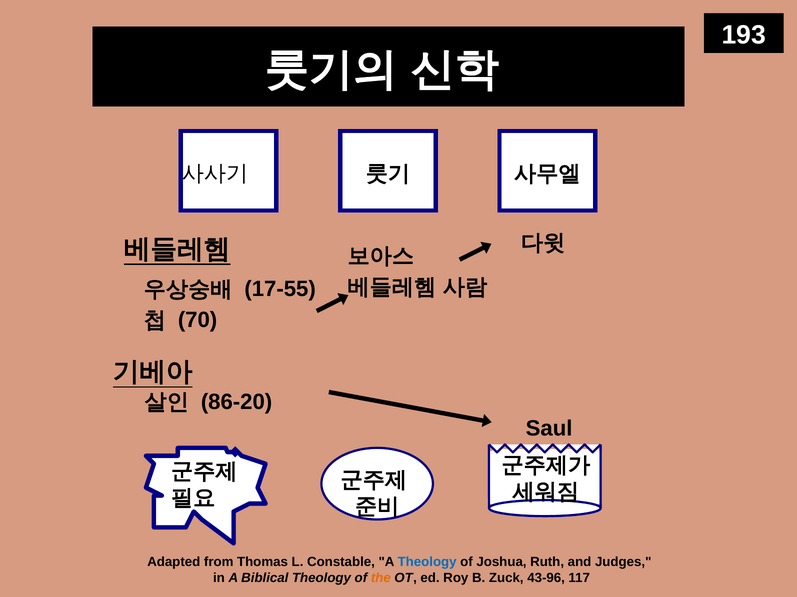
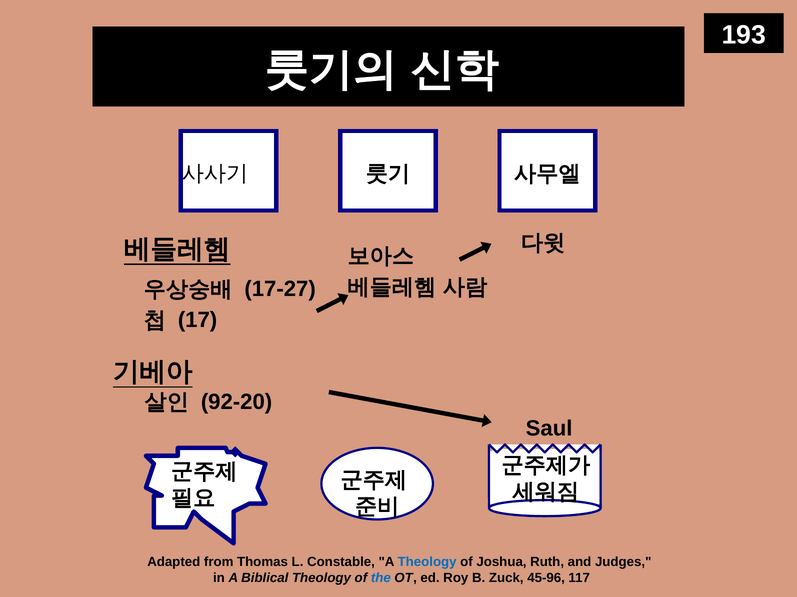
17-55: 17-55 -> 17-27 (280, 289)
70: 70 -> 17 (198, 320)
86-20: 86-20 -> 92-20 (237, 402)
the colour: orange -> blue (381, 579)
43-96: 43-96 -> 45-96 (546, 579)
